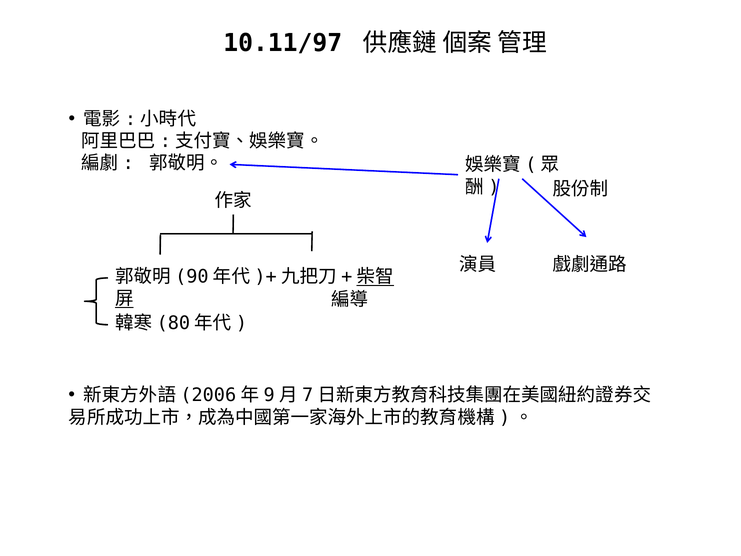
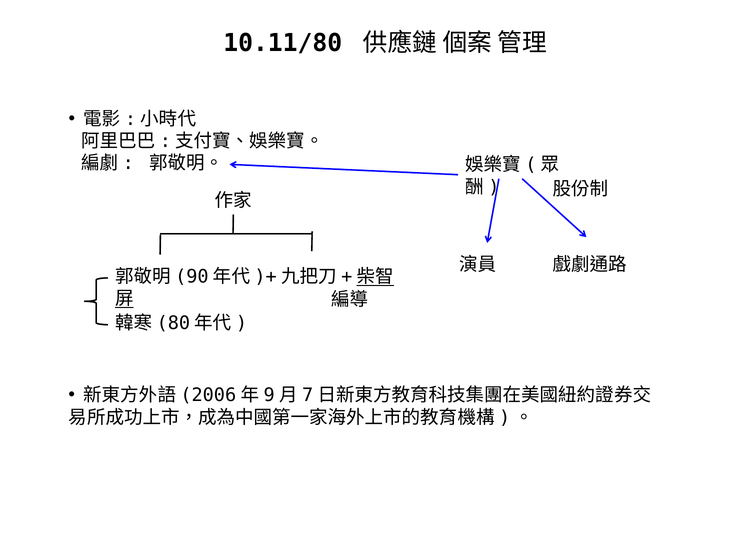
10.11/97: 10.11/97 -> 10.11/80 (283, 43)
